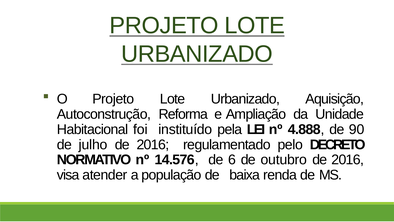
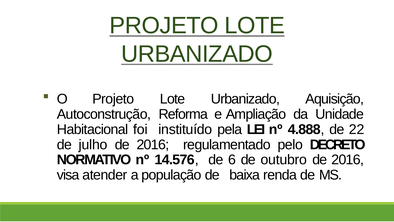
90: 90 -> 22 (357, 129)
